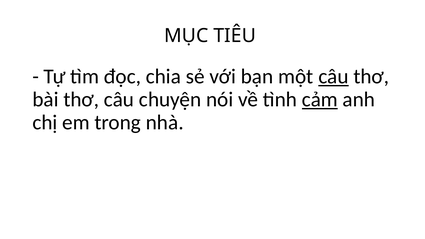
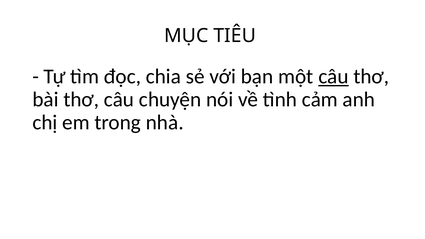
cảm underline: present -> none (320, 100)
